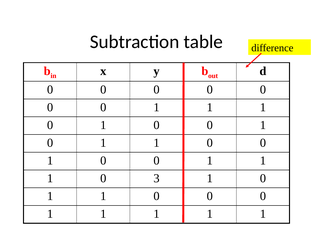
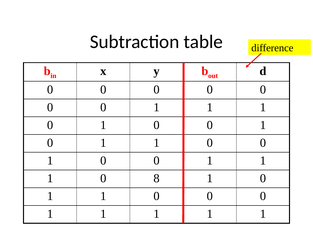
3: 3 -> 8 (157, 178)
